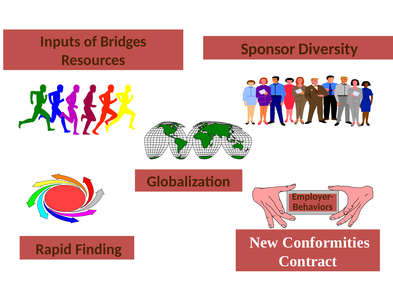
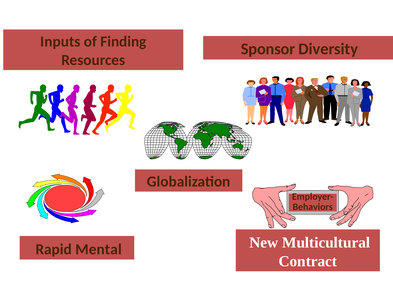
Bridges: Bridges -> Finding (123, 42)
Finding: Finding -> Mental (99, 249)
Conformities: Conformities -> Multicultural (326, 242)
